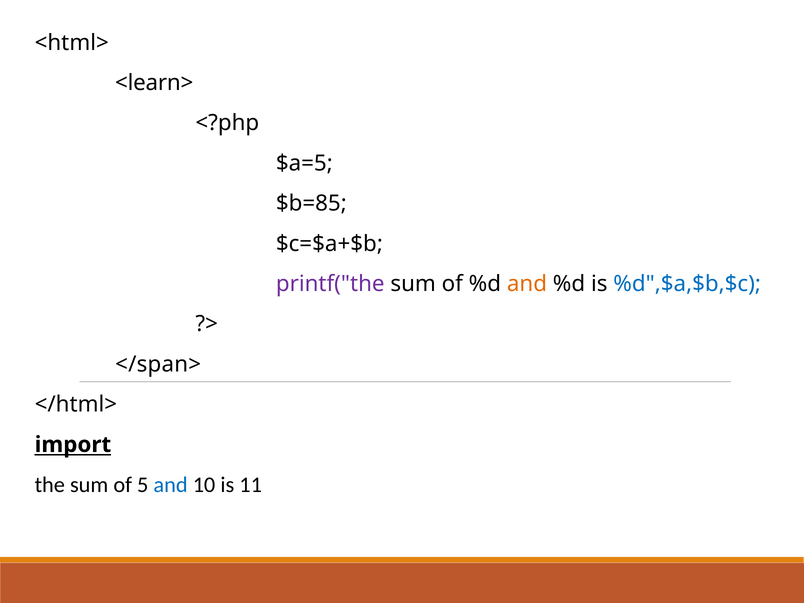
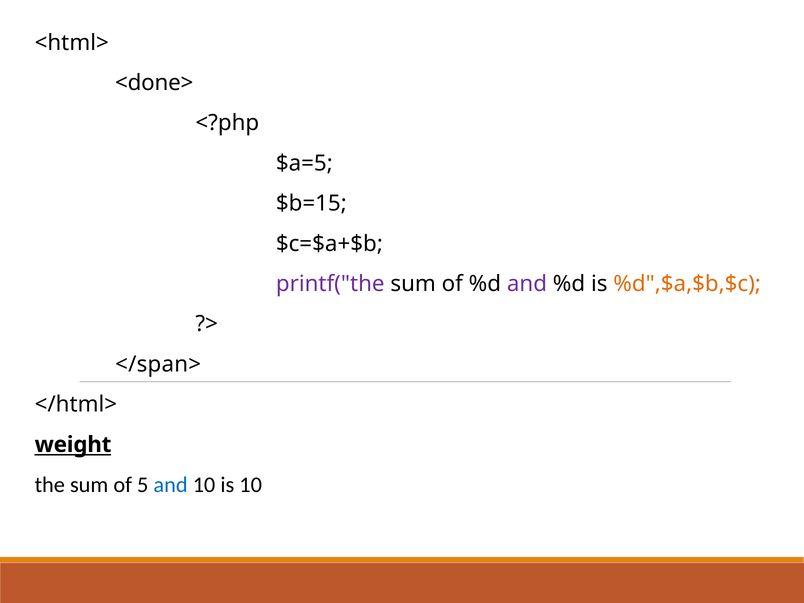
<learn>: <learn> -> <done> (154, 83)
$b=85: $b=85 -> $b=15 (311, 203)
and colour: orange -> purple (527, 284)
%d",$a,$b,$c colour: blue -> orange (687, 284)
import: import -> weight (73, 445)
is 11: 11 -> 10 (251, 485)
